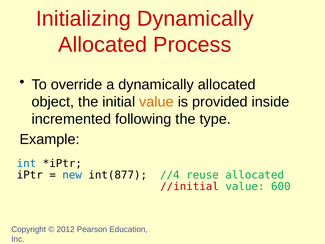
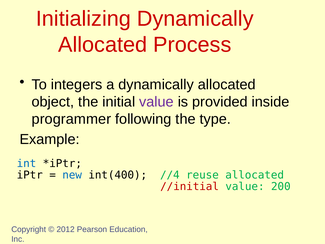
override: override -> integers (77, 84)
value colour: orange -> purple (156, 102)
incremented: incremented -> programmer (71, 119)
int(877: int(877 -> int(400 (118, 175)
600: 600 -> 200 (281, 186)
